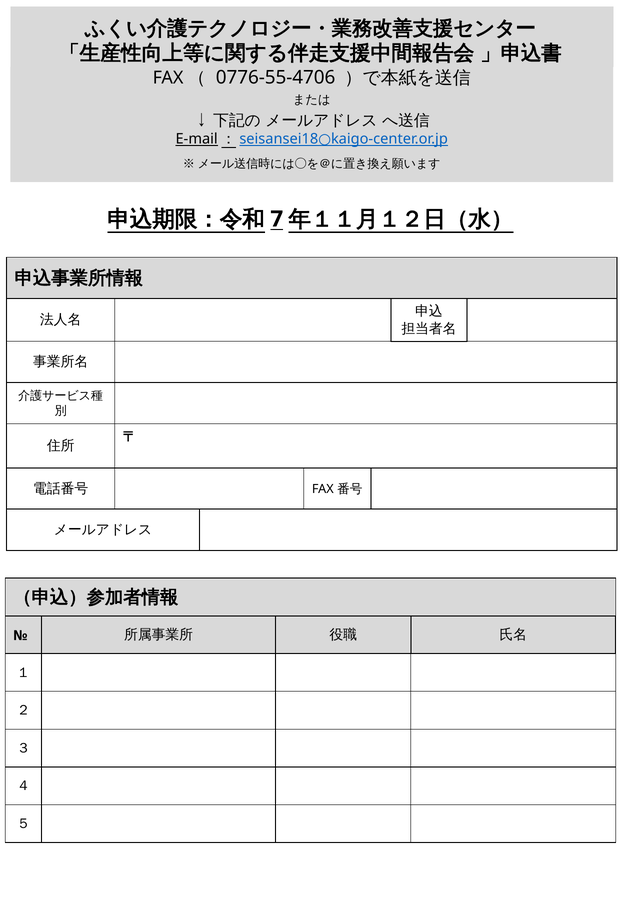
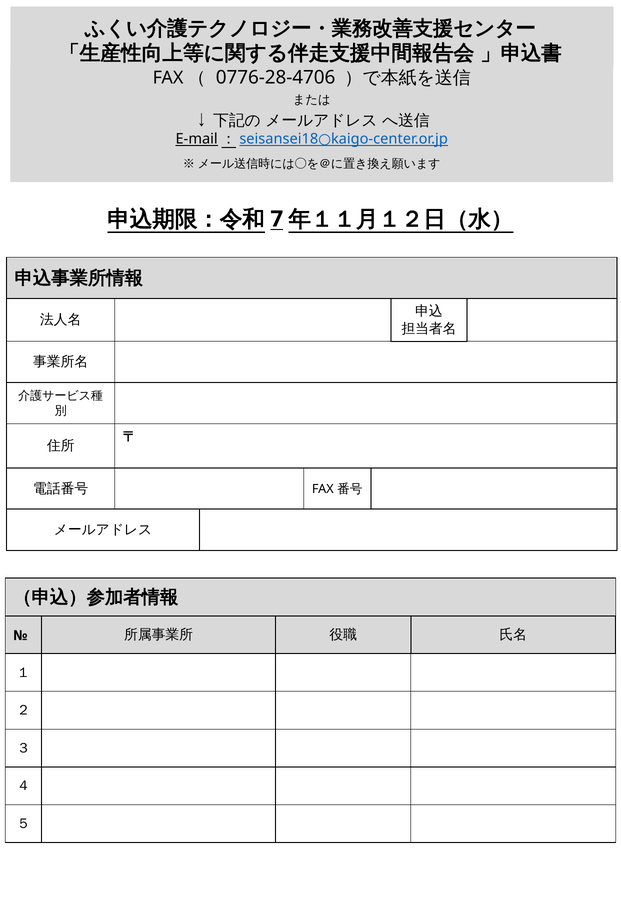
0776-55-4706: 0776-55-4706 -> 0776-28-4706 (276, 77)
